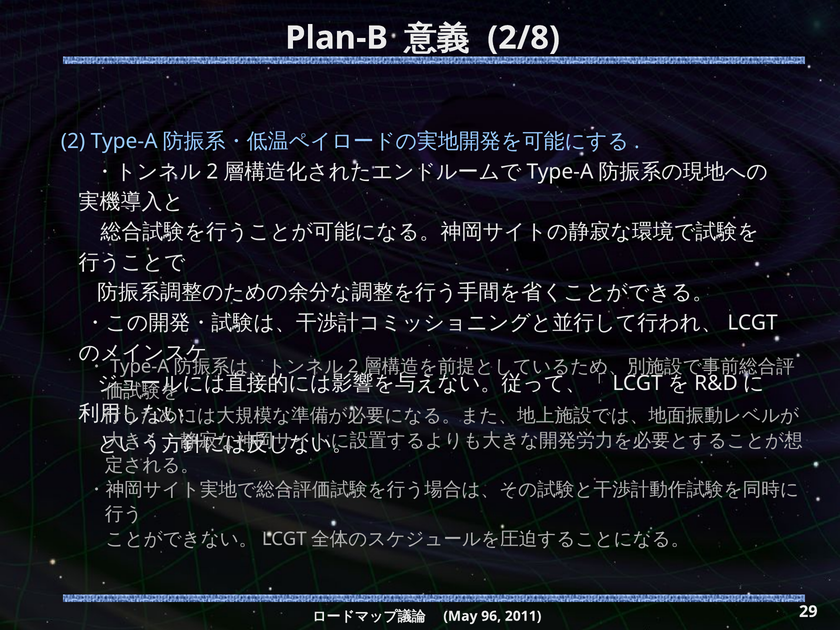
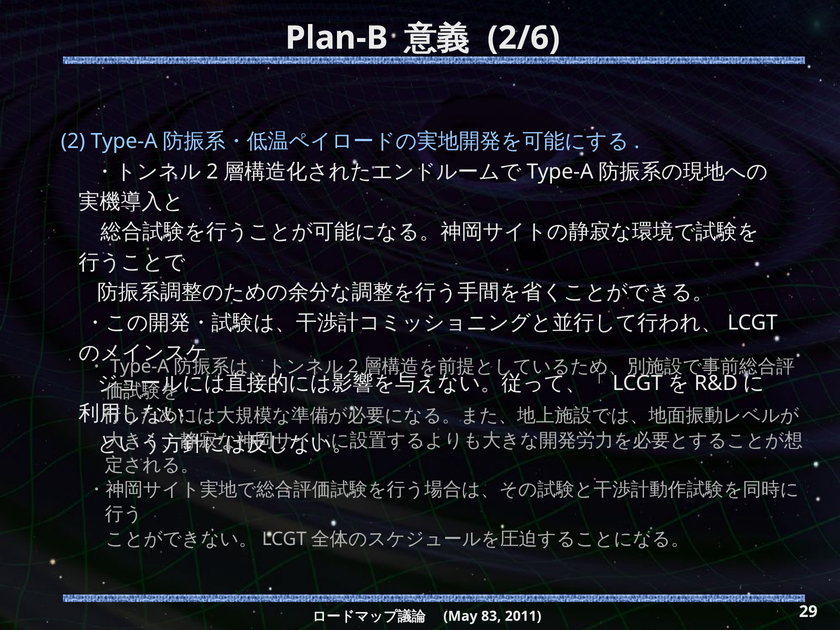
2/8: 2/8 -> 2/6 (524, 38)
96: 96 -> 83 (491, 616)
